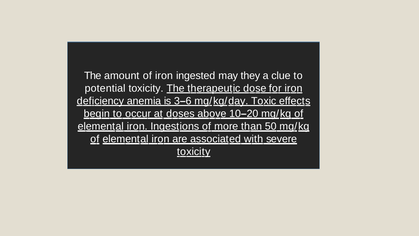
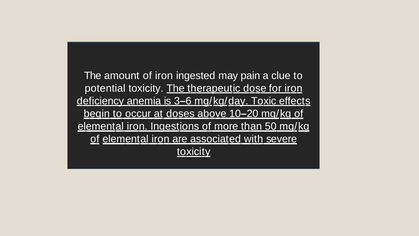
they: they -> pain (250, 75)
